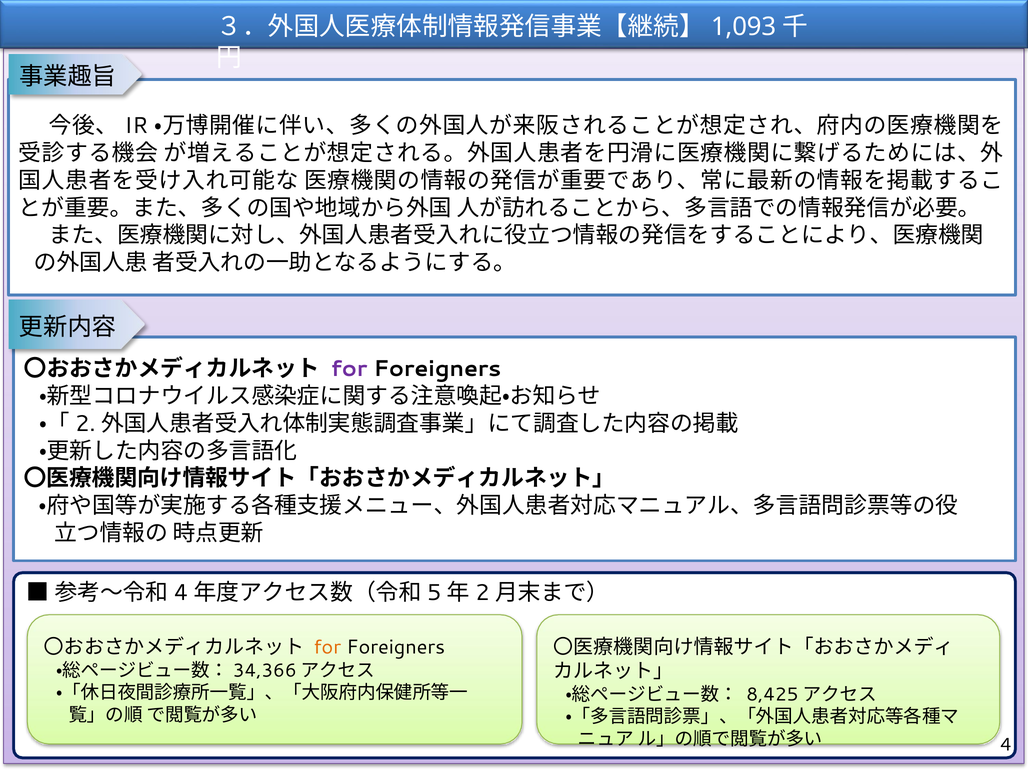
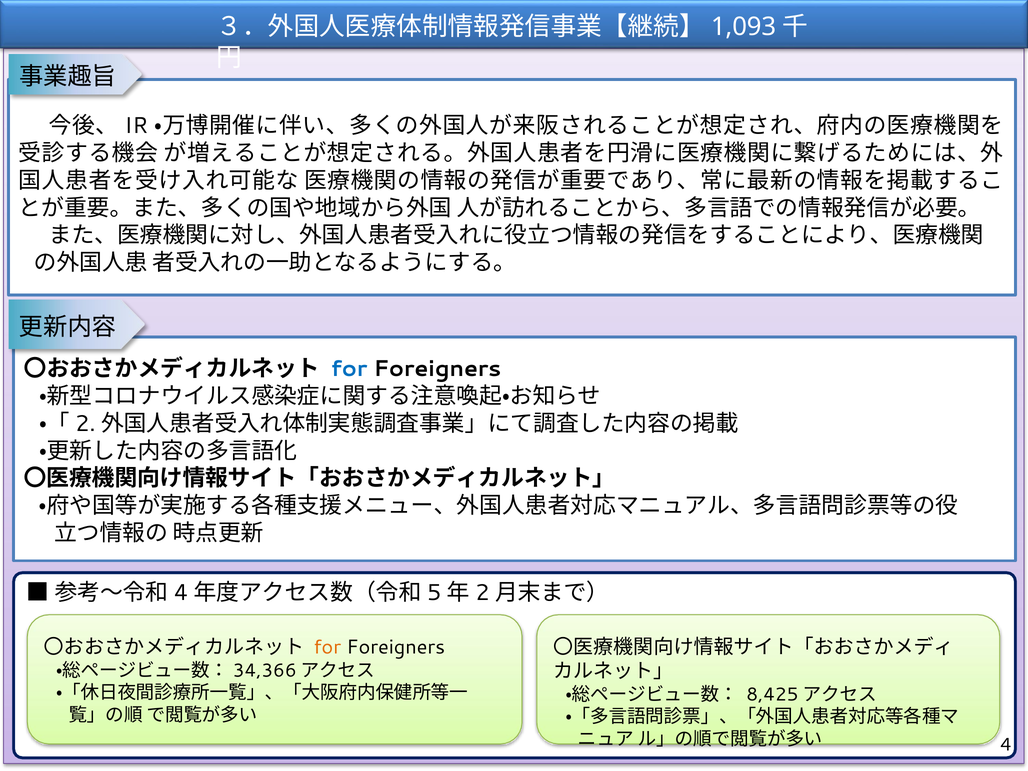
for colour: purple -> blue (349, 369)
